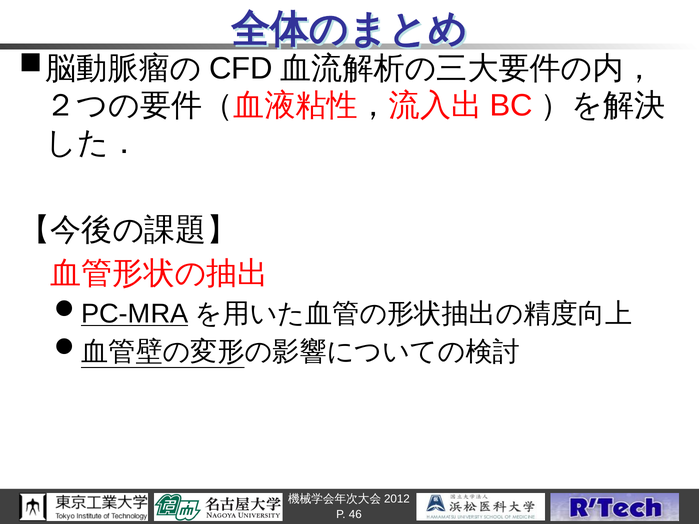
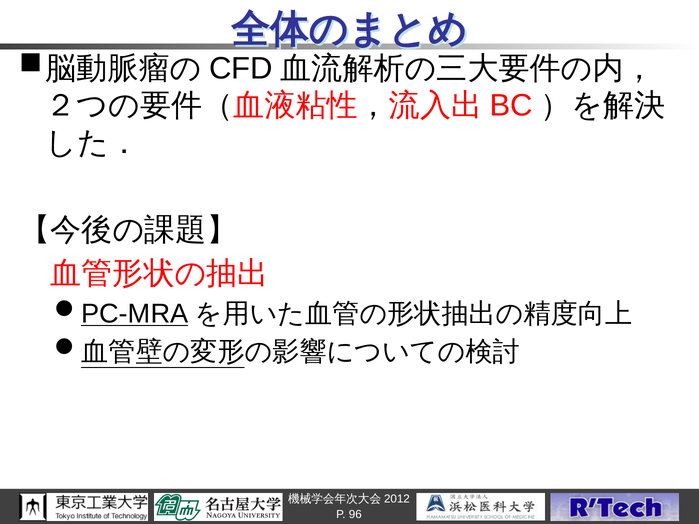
46: 46 -> 96 (355, 515)
